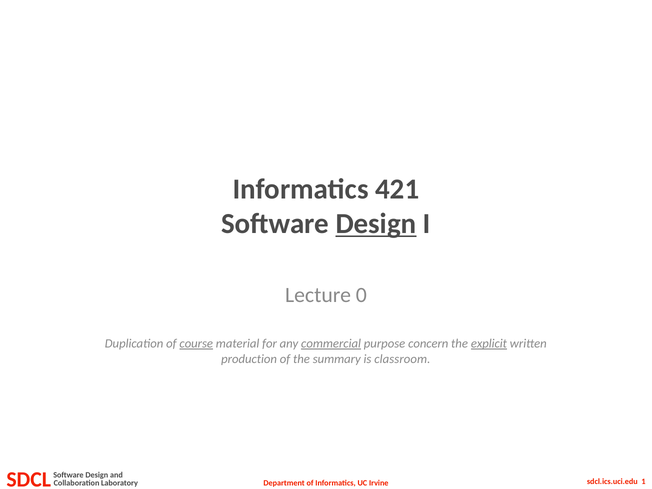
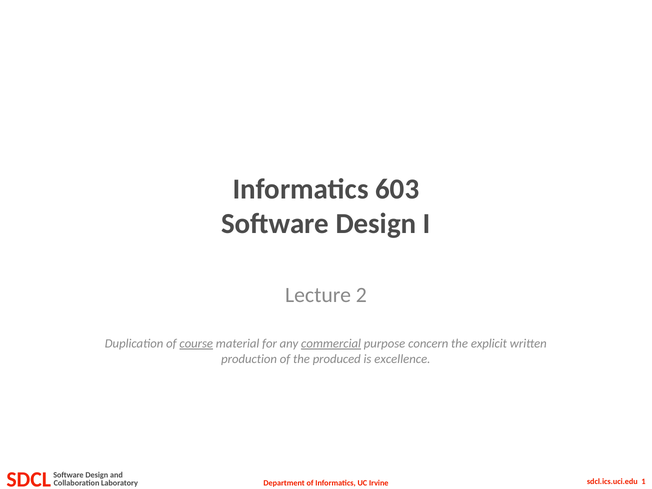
421: 421 -> 603 (397, 189)
Design underline: present -> none (376, 224)
0: 0 -> 2 (361, 295)
explicit underline: present -> none (489, 344)
summary: summary -> produced (337, 359)
classroom: classroom -> excellence (402, 359)
